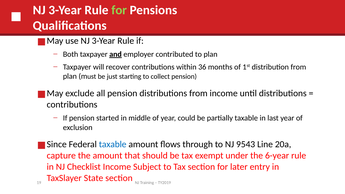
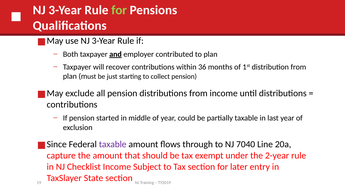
taxable colour: blue -> purple (113, 144)
9543: 9543 -> 7040 (246, 144)
6-year: 6-year -> 2-year (277, 156)
